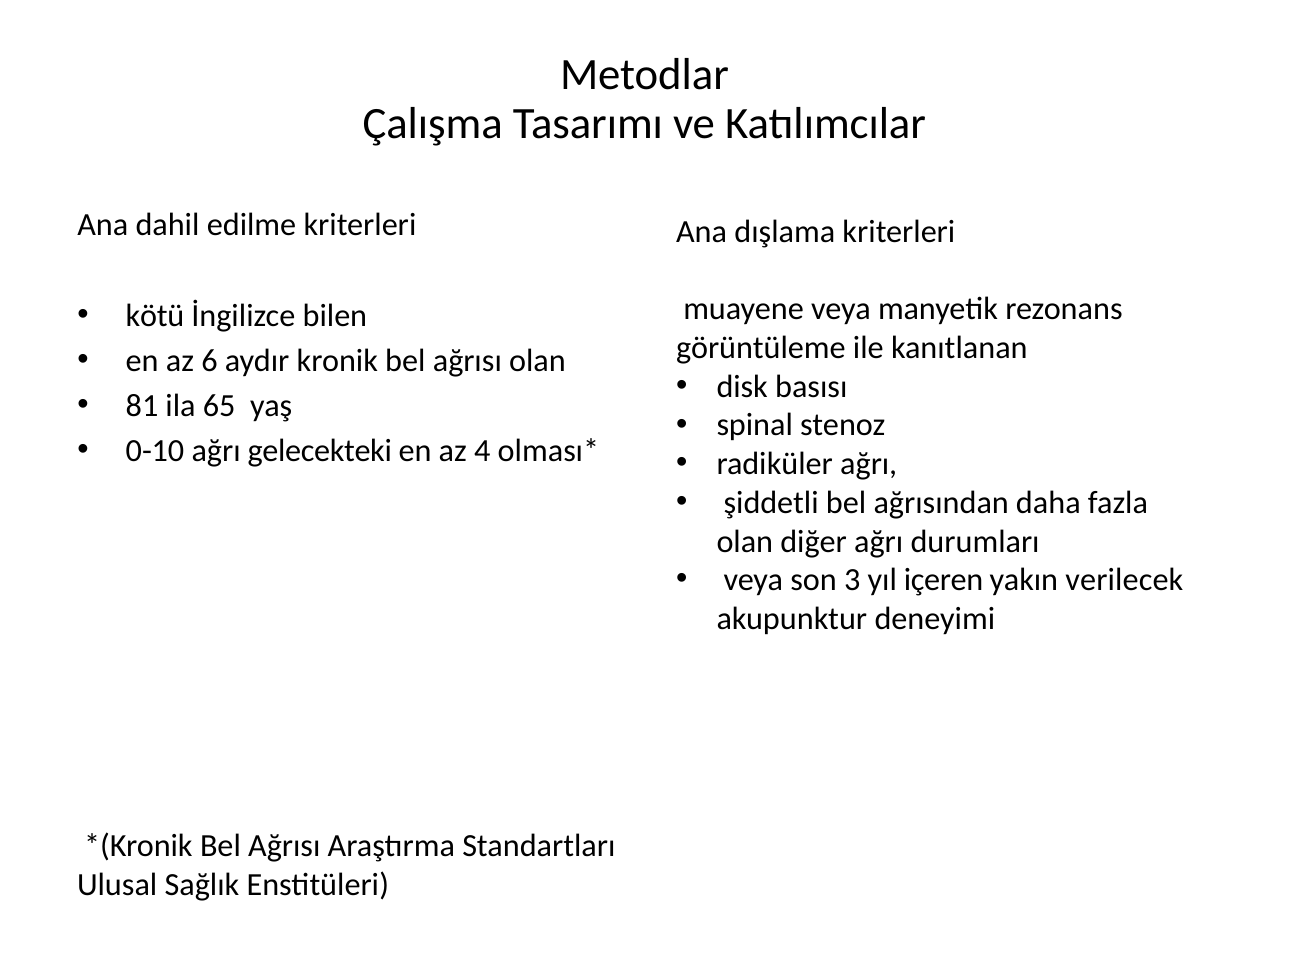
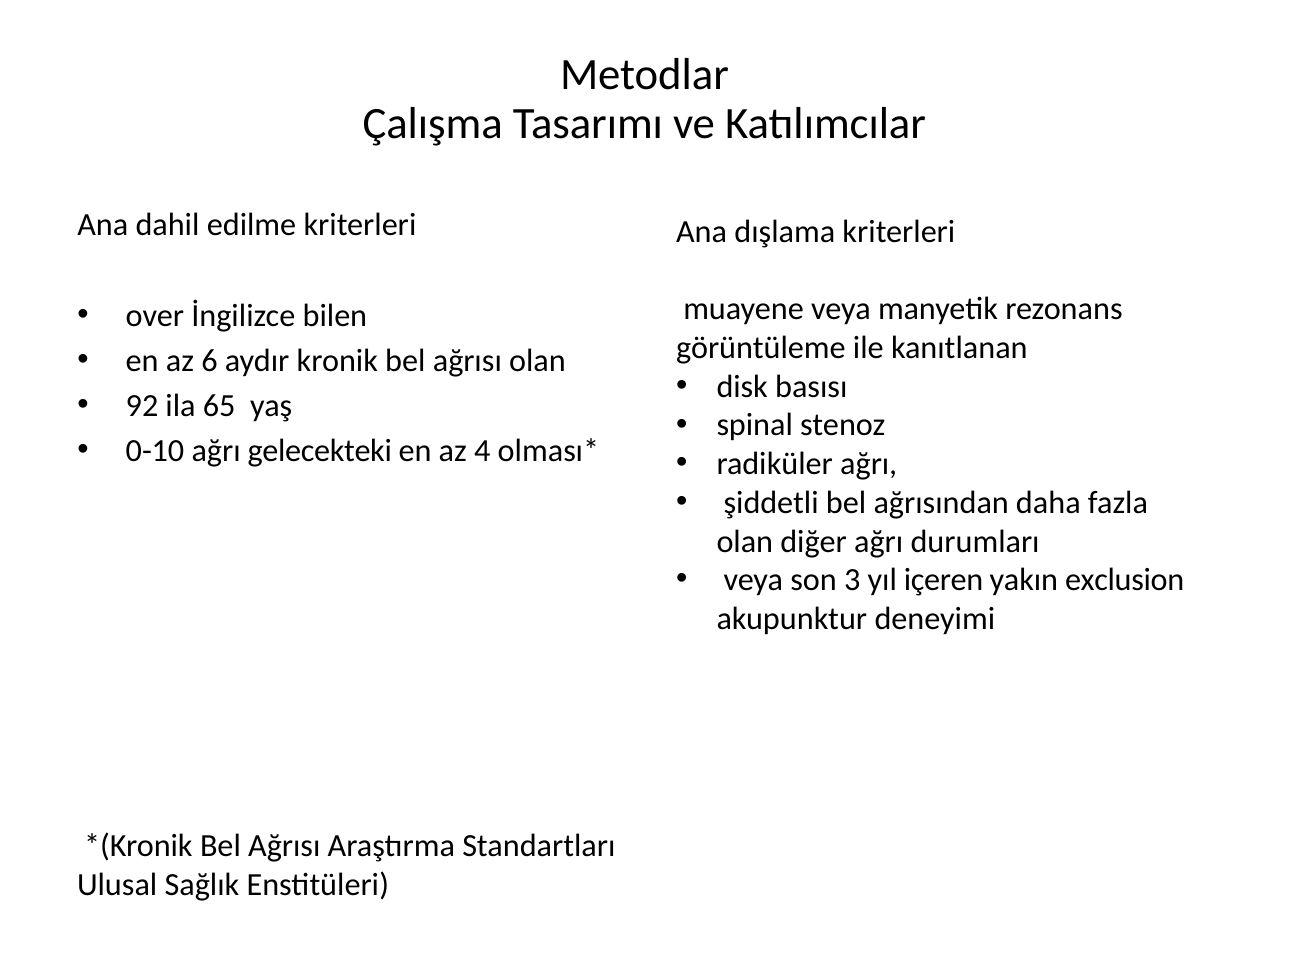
kötü: kötü -> over (155, 315)
81: 81 -> 92 (142, 406)
verilecek: verilecek -> exclusion (1125, 580)
